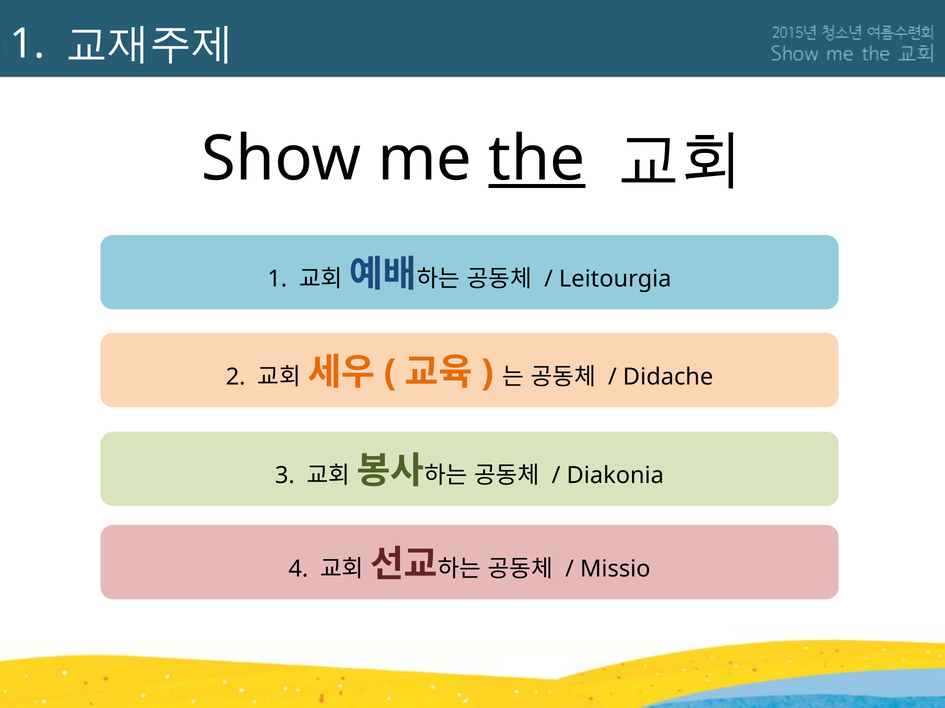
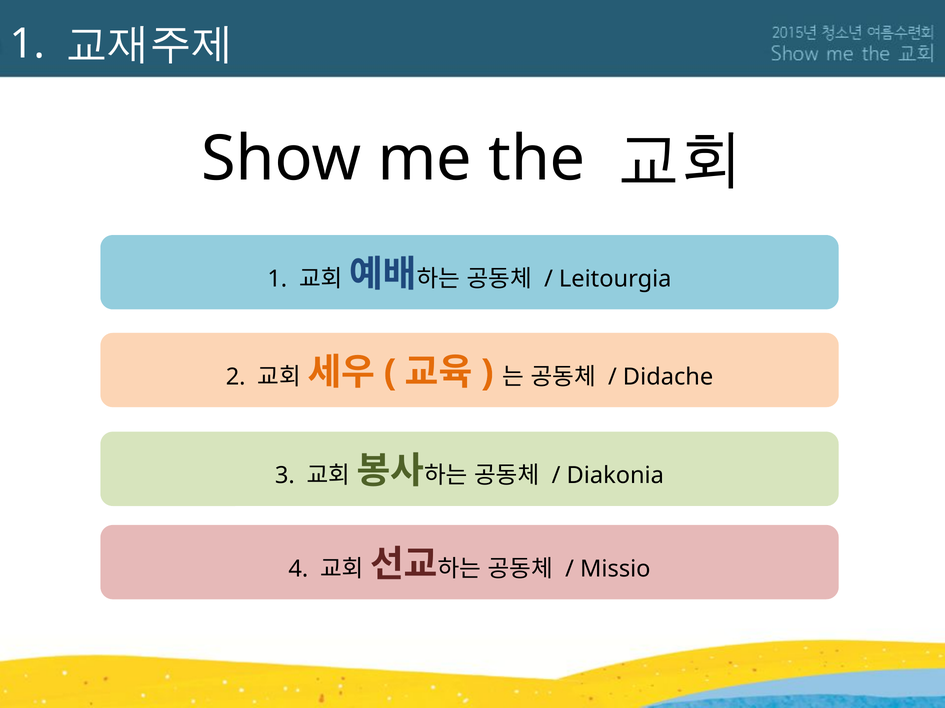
the underline: present -> none (537, 159)
